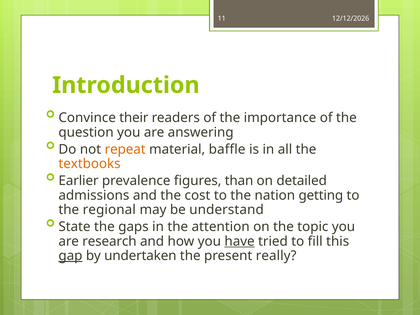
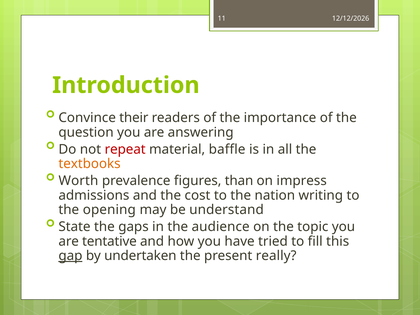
repeat colour: orange -> red (125, 149)
Earlier: Earlier -> Worth (78, 181)
detailed: detailed -> impress (302, 181)
getting: getting -> writing (321, 195)
regional: regional -> opening (109, 210)
attention: attention -> audience (221, 227)
research: research -> tentative (109, 241)
have underline: present -> none (240, 241)
